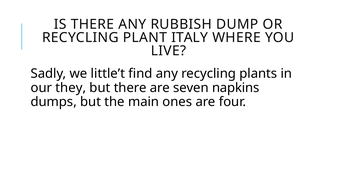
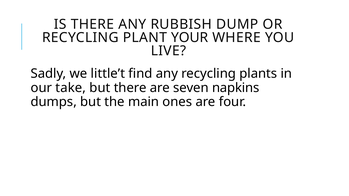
ITALY: ITALY -> YOUR (190, 38)
they: they -> take (71, 88)
